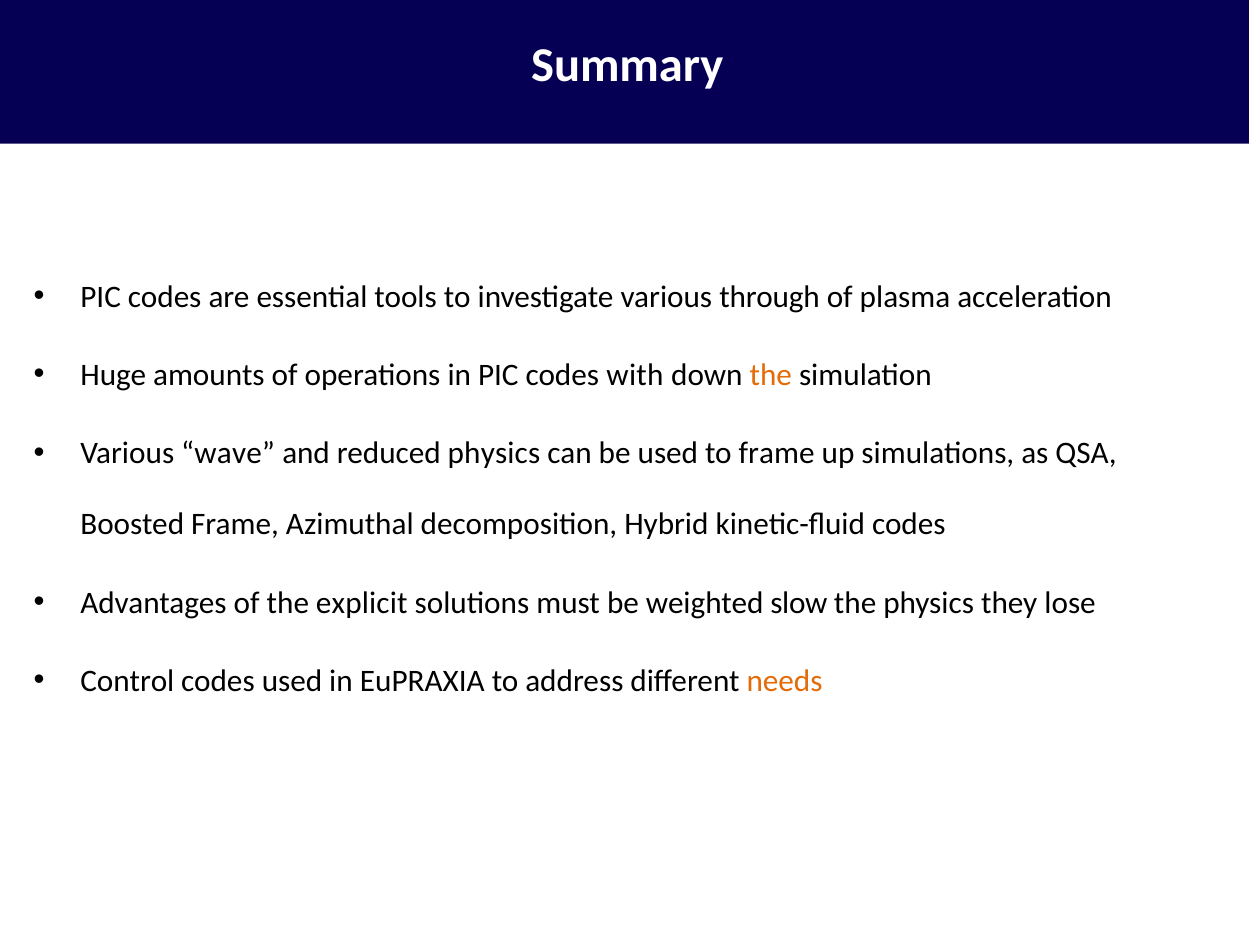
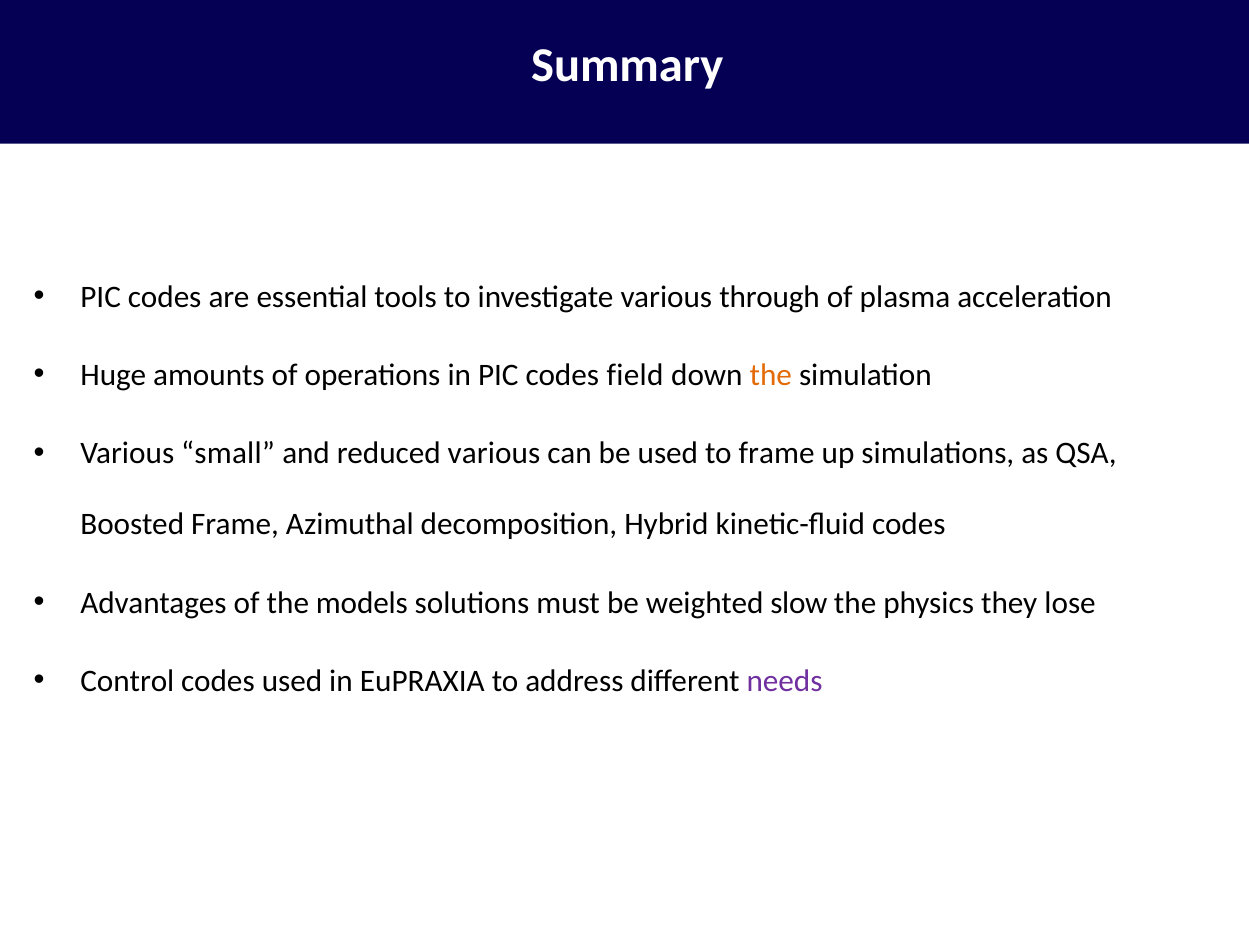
with: with -> field (635, 375)
wave: wave -> small (228, 453)
reduced physics: physics -> various (494, 453)
explicit: explicit -> models (362, 603)
needs colour: orange -> purple (785, 681)
